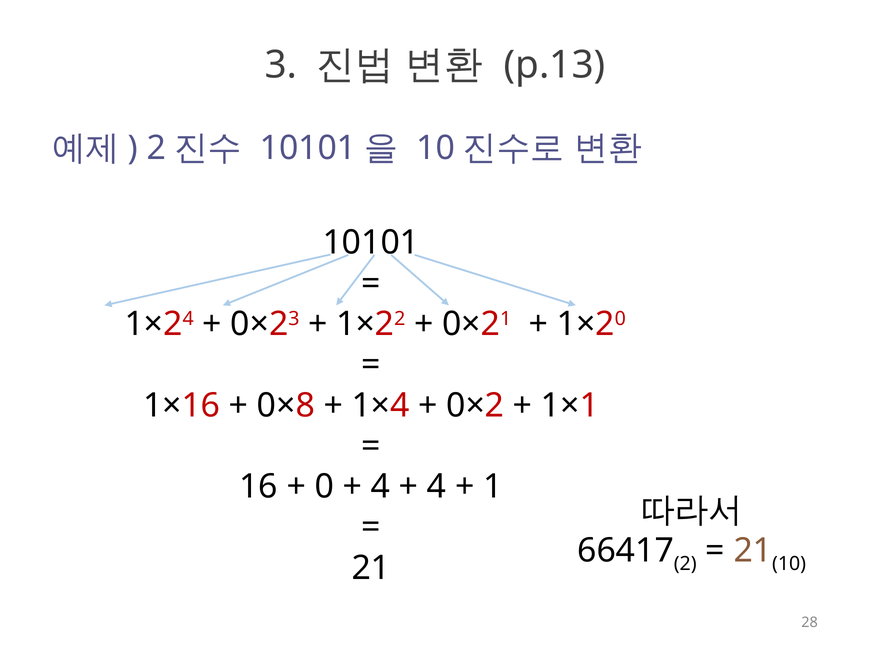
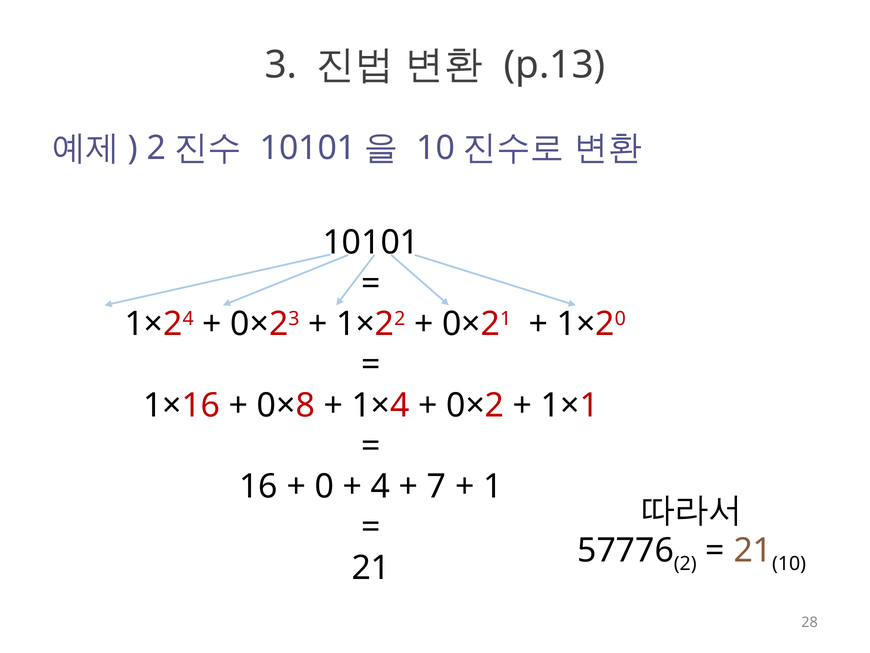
4: 4 -> 7 (437, 486)
66417: 66417 -> 57776 (626, 550)
